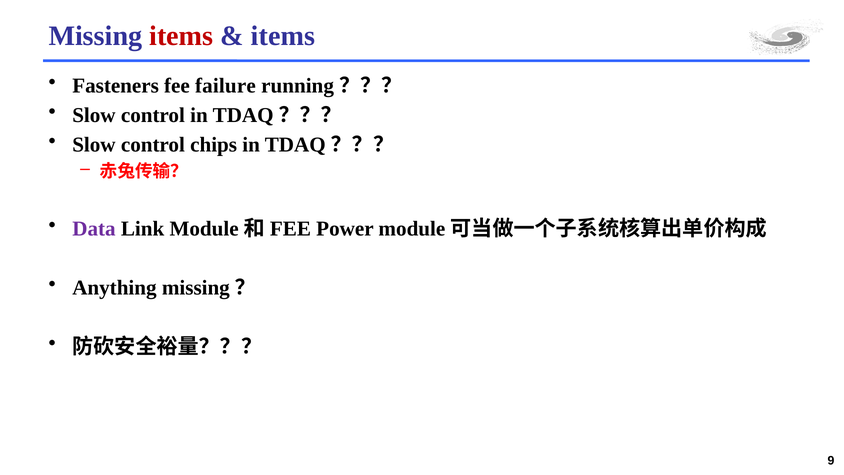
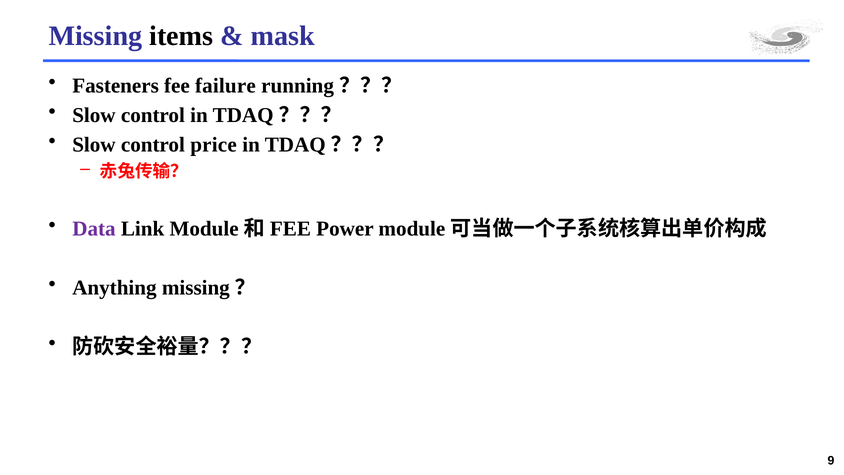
items colour: red -> black (181, 36)
items: items -> mask (283, 36)
chips: chips -> price (214, 145)
